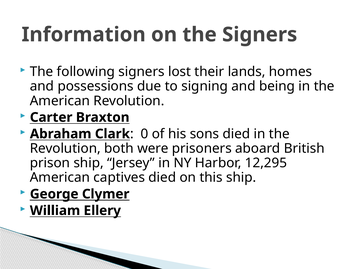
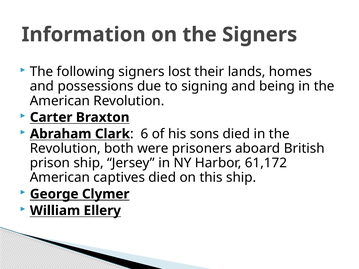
0: 0 -> 6 (144, 134)
12,295: 12,295 -> 61,172 (266, 163)
